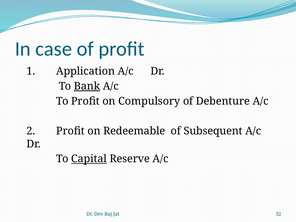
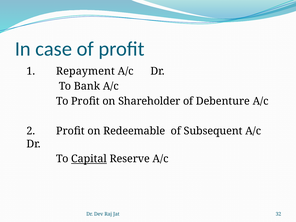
Application: Application -> Repayment (86, 71)
Bank underline: present -> none (87, 86)
Compulsory: Compulsory -> Shareholder (149, 101)
